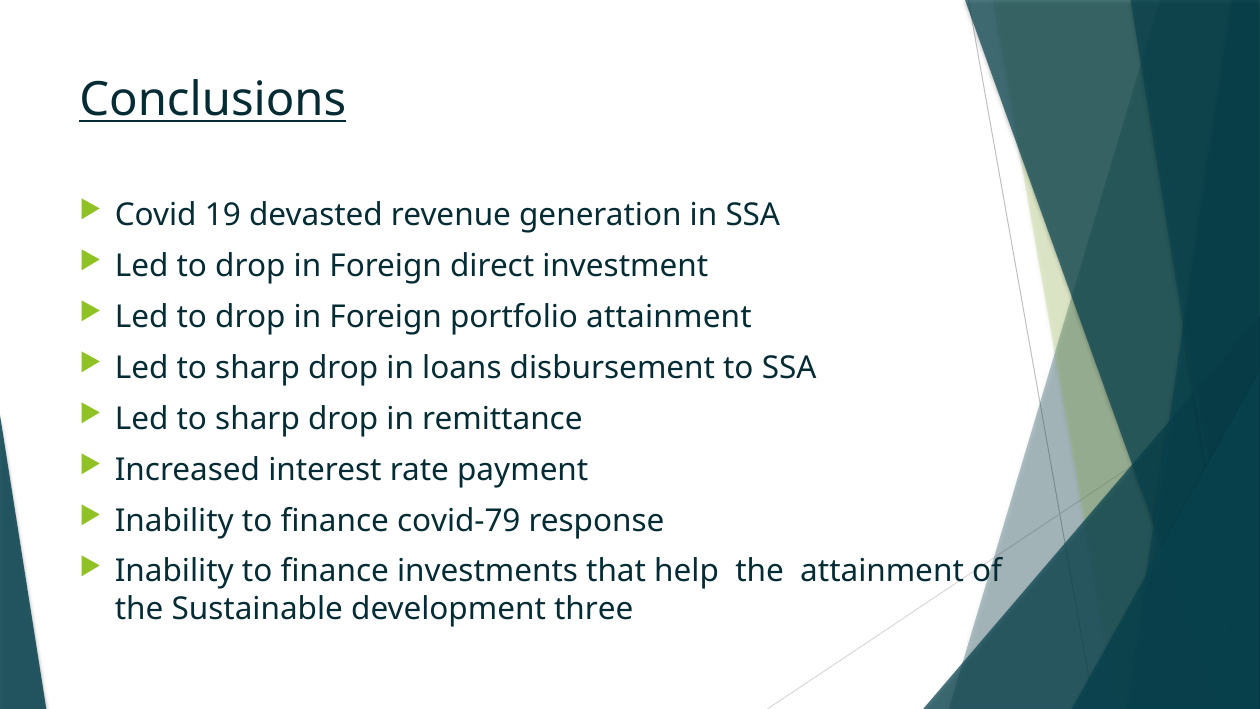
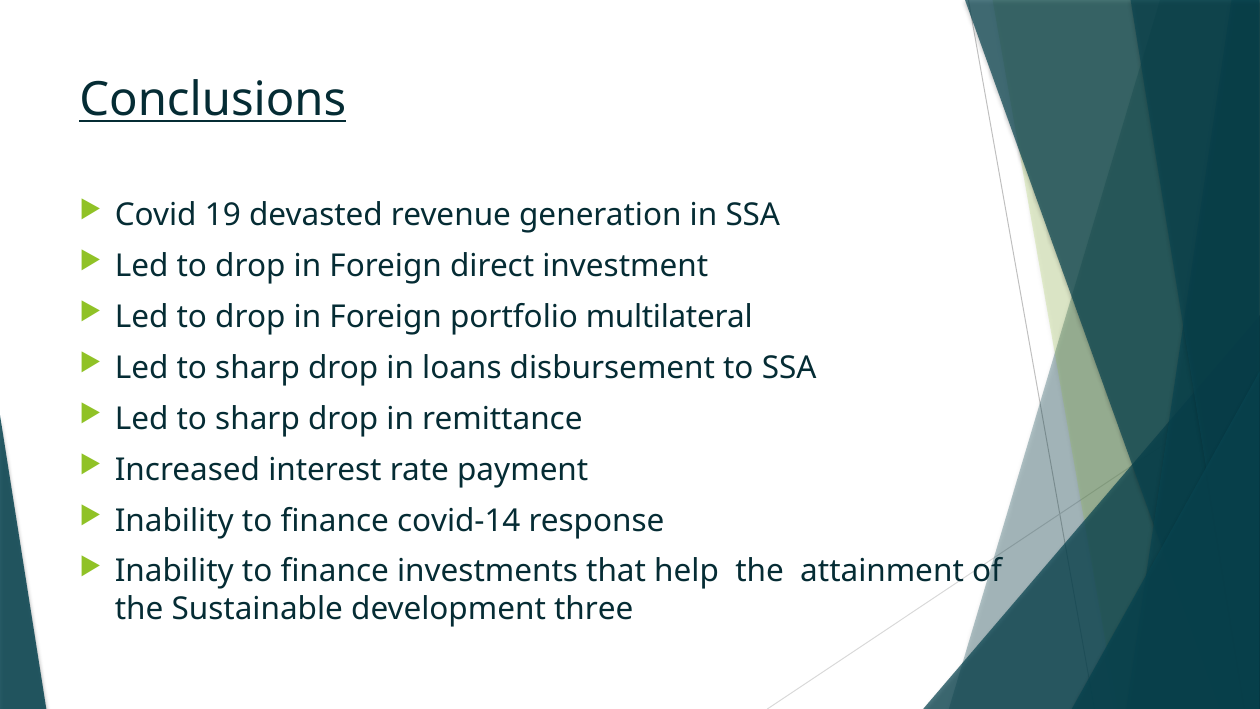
portfolio attainment: attainment -> multilateral (669, 317)
covid-79: covid-79 -> covid-14 (459, 520)
